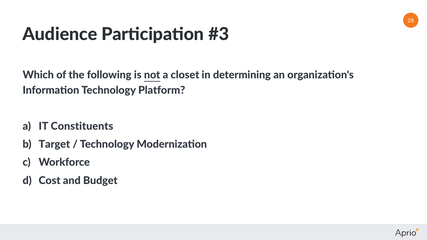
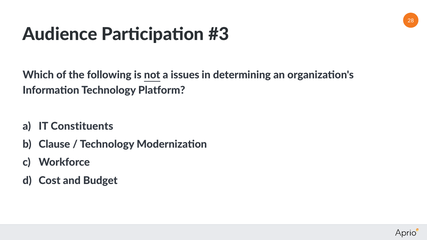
closet: closet -> issues (185, 75)
Target: Target -> Clause (54, 145)
